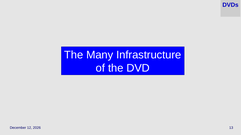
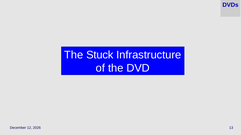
Many: Many -> Stuck (100, 55)
